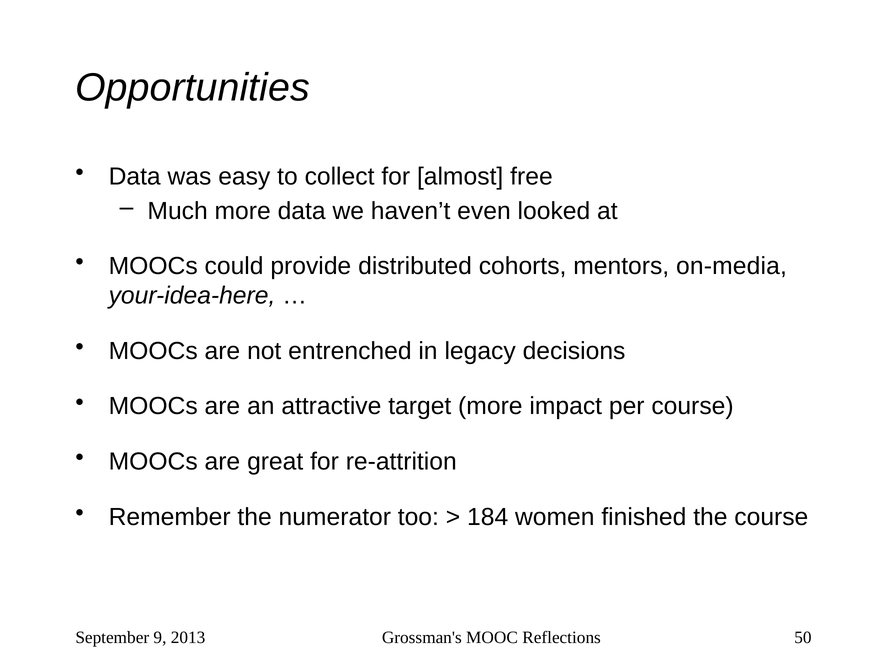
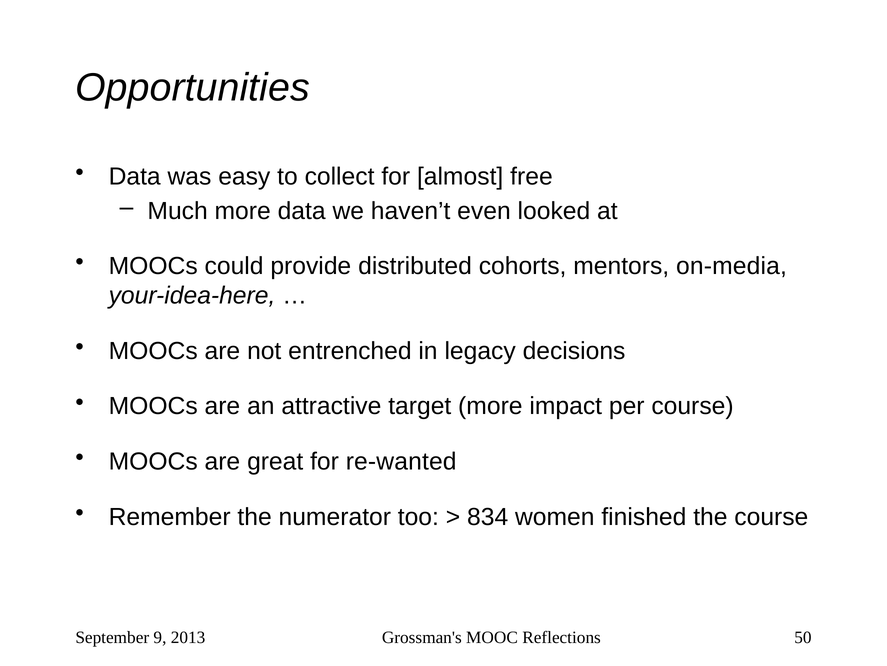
re-attrition: re-attrition -> re-wanted (401, 461)
184: 184 -> 834 (488, 516)
